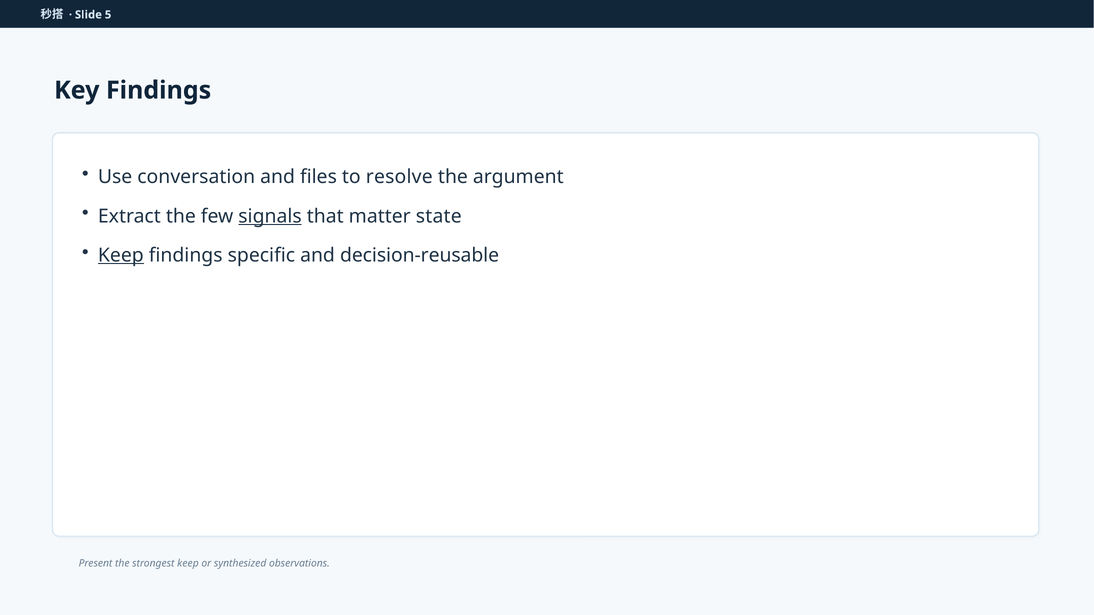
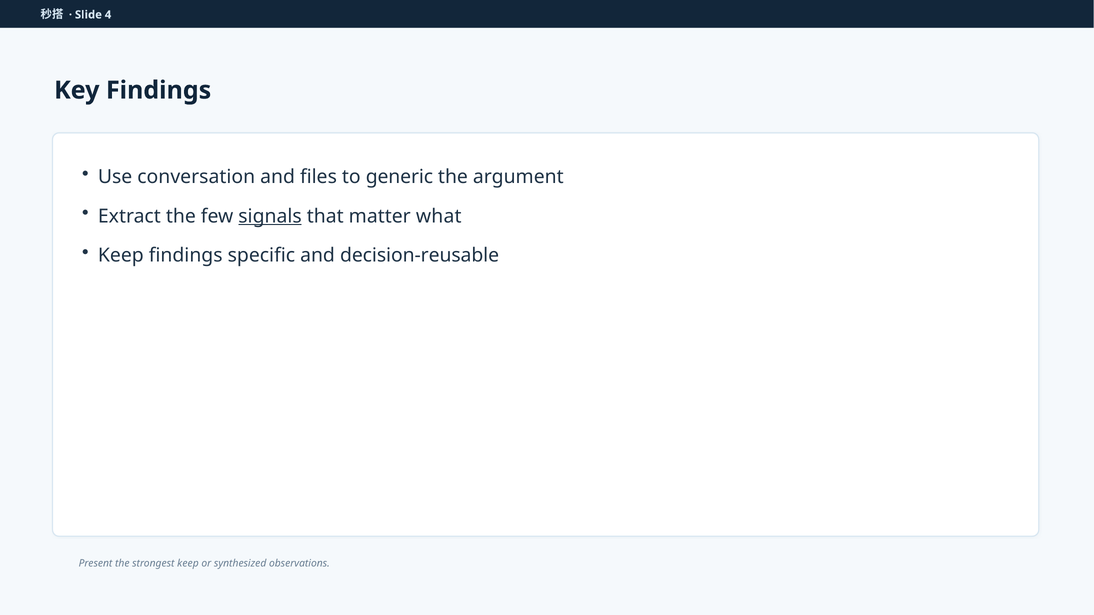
5: 5 -> 4 (108, 15)
resolve: resolve -> generic (399, 177)
state: state -> what (439, 216)
Keep underline: present -> none (121, 255)
